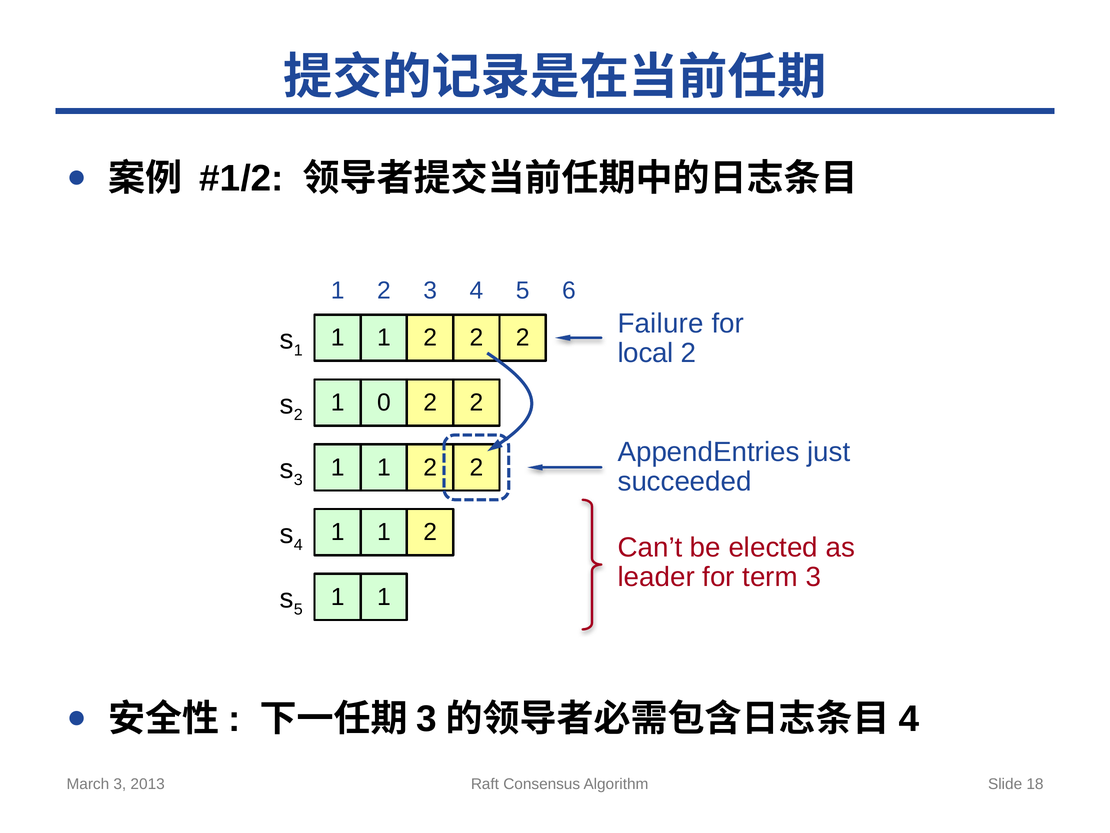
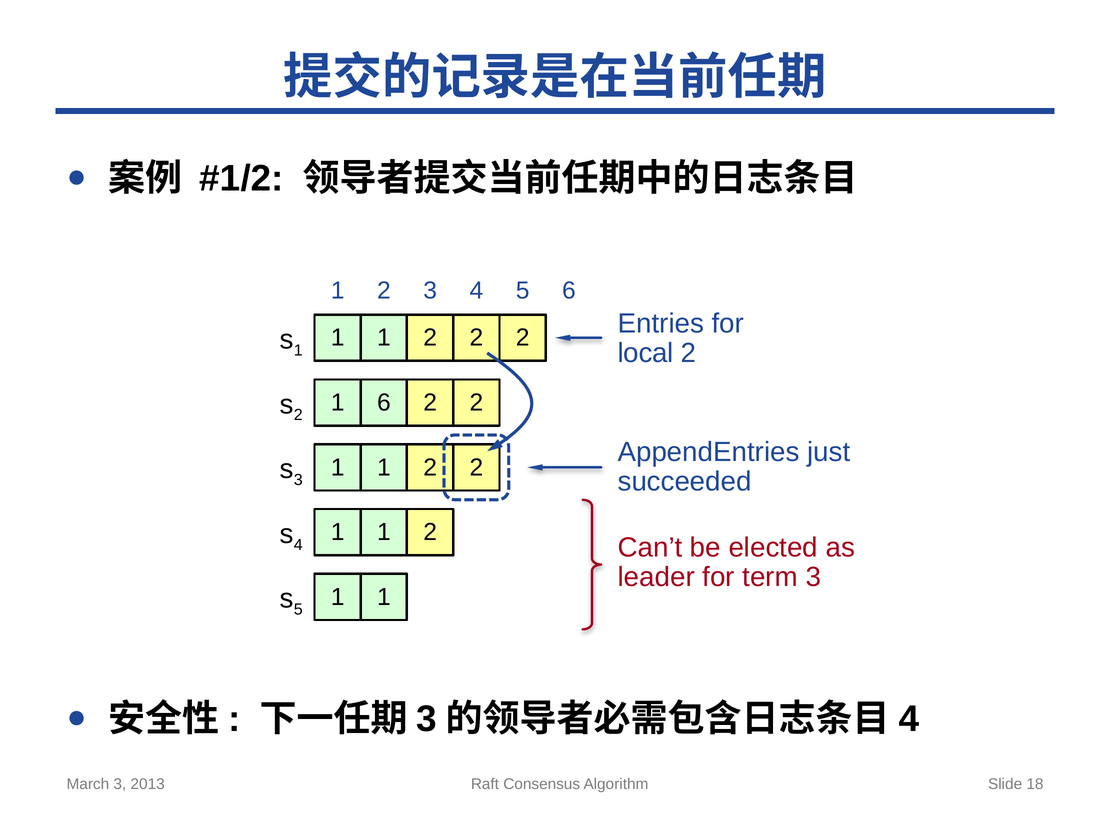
Failure: Failure -> Entries (661, 323)
1 0: 0 -> 6 (384, 402)
